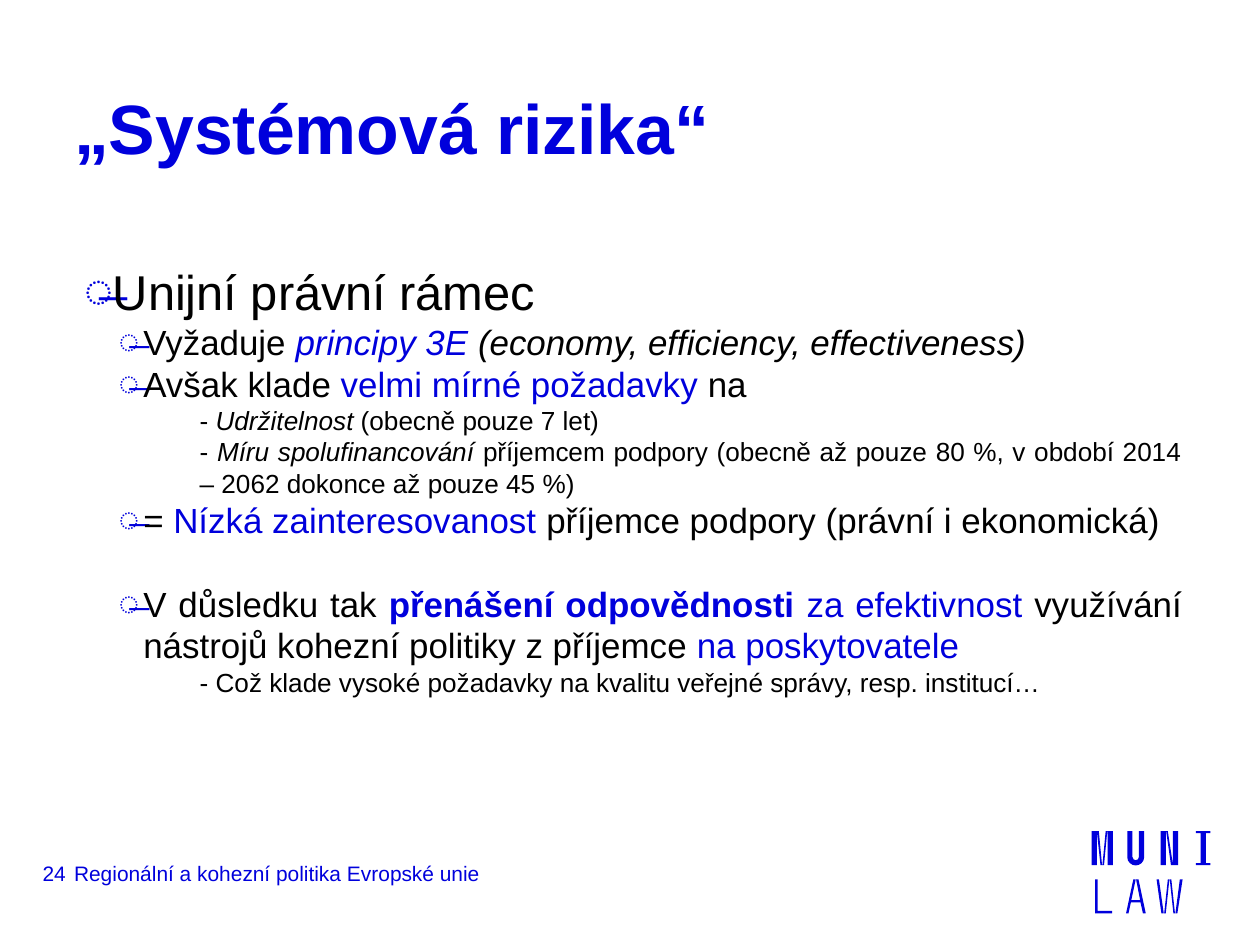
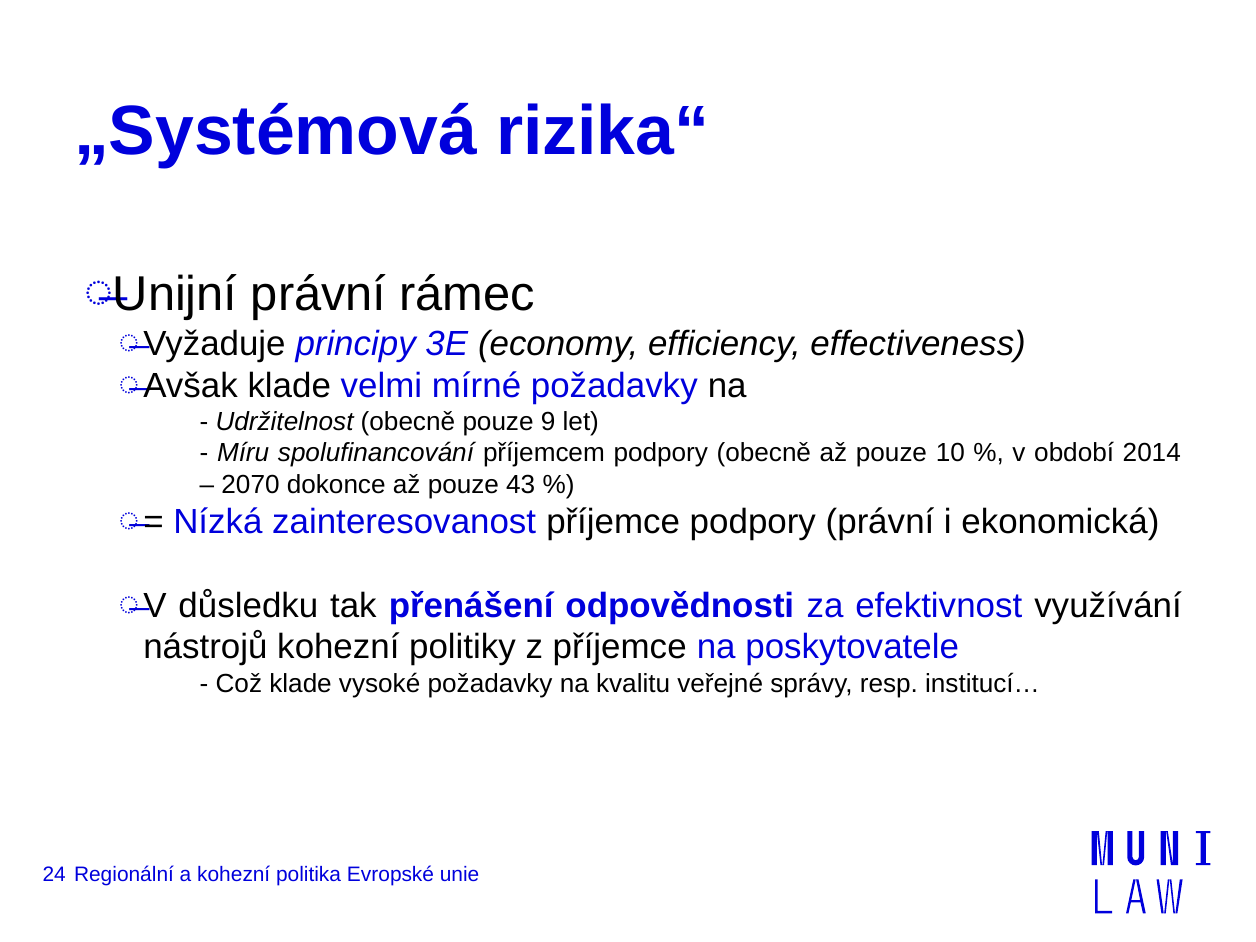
7: 7 -> 9 (548, 422)
80: 80 -> 10 (950, 453)
2062: 2062 -> 2070 (251, 484)
45: 45 -> 43 (521, 484)
